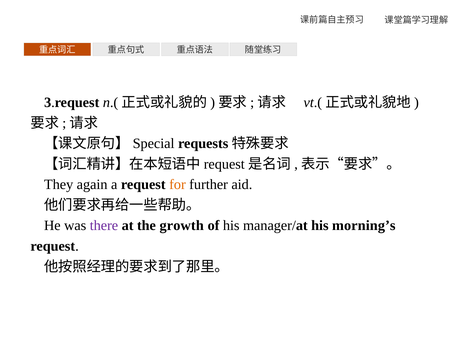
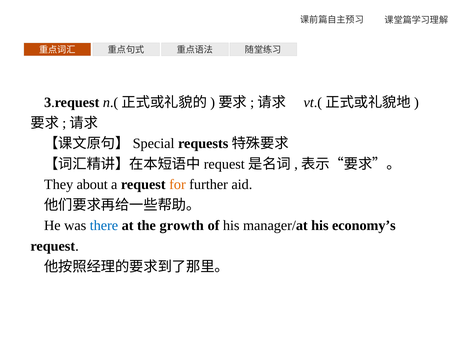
again: again -> about (92, 184)
there colour: purple -> blue (104, 225)
morning’s: morning’s -> economy’s (364, 225)
